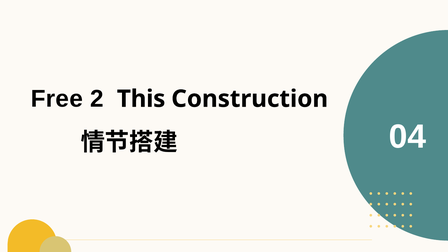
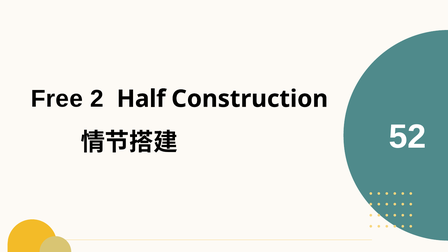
This: This -> Half (141, 99)
04: 04 -> 52 (407, 137)
